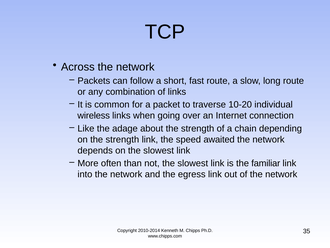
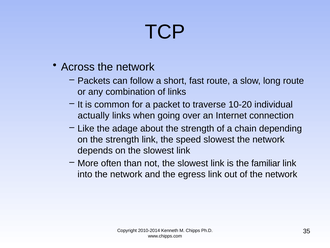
wireless: wireless -> actually (94, 115)
speed awaited: awaited -> slowest (219, 139)
